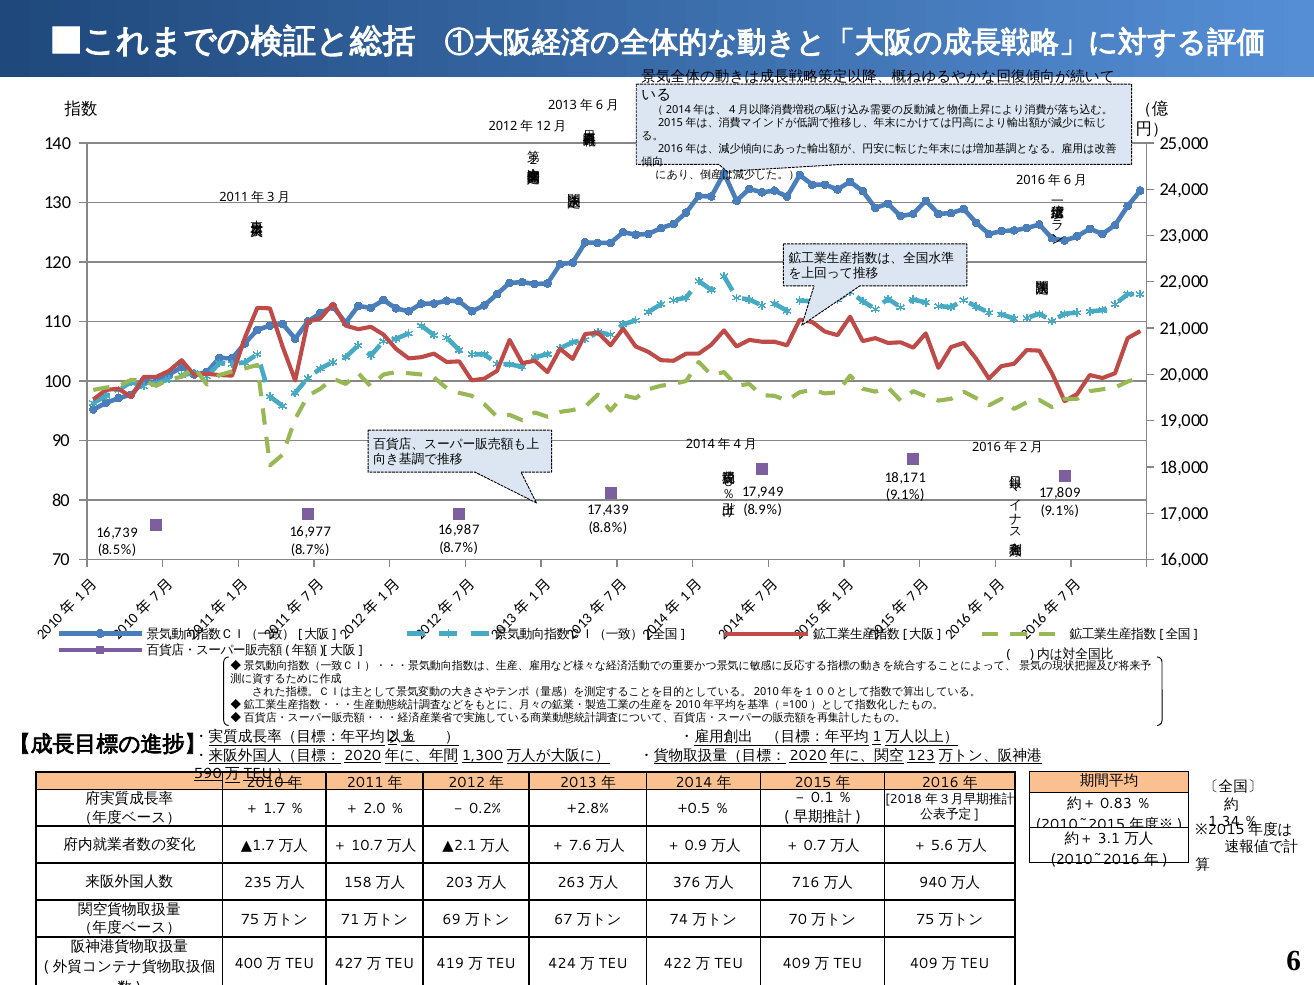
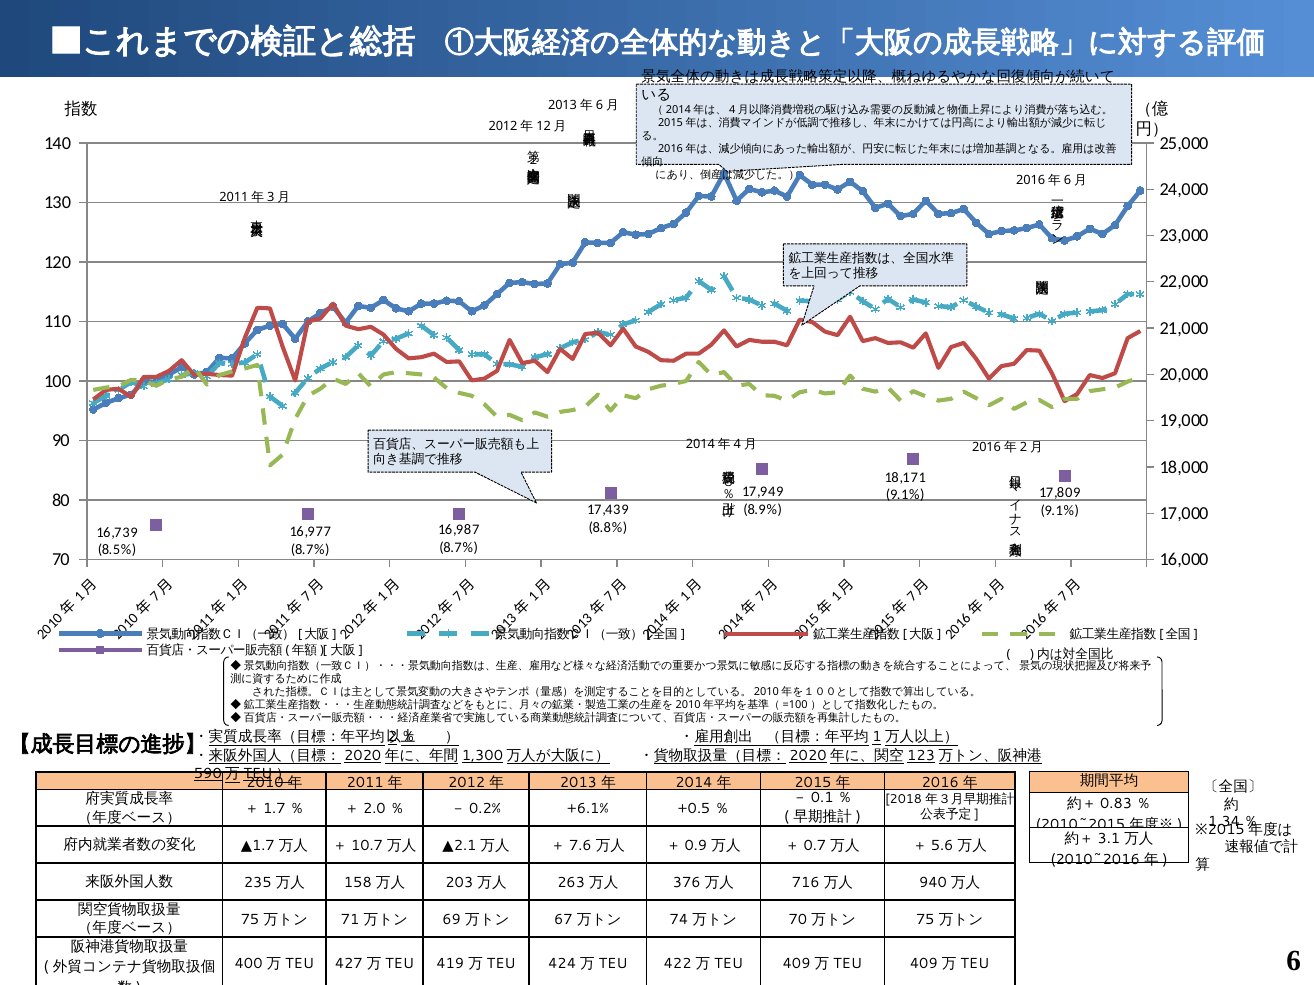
+2.8%: +2.8% -> +6.1% (588, 809)
